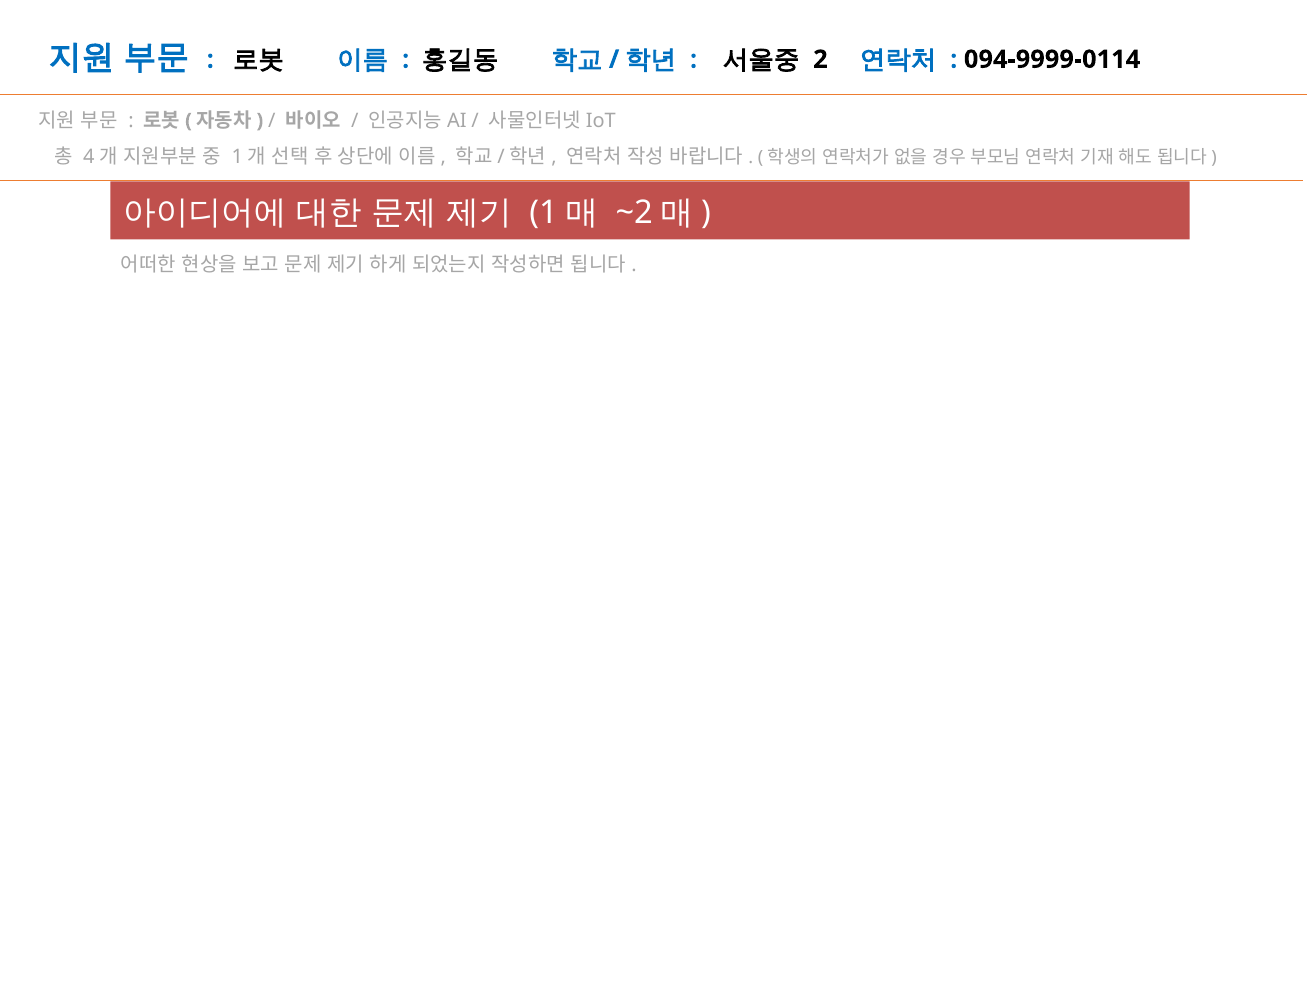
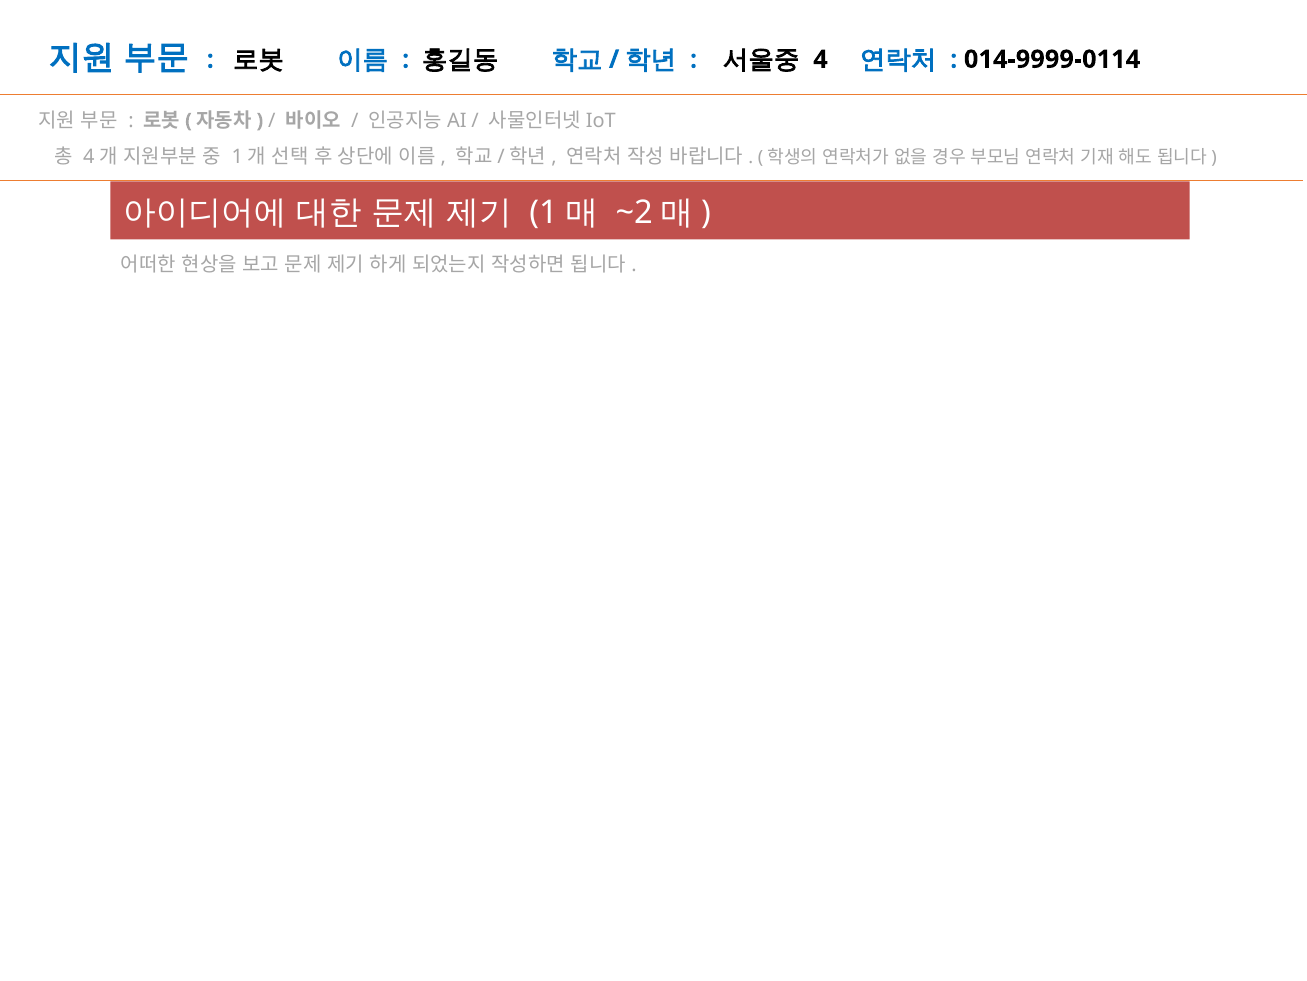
2: 2 -> 4 (820, 59)
094-9999-0114: 094-9999-0114 -> 014-9999-0114 (1052, 59)
